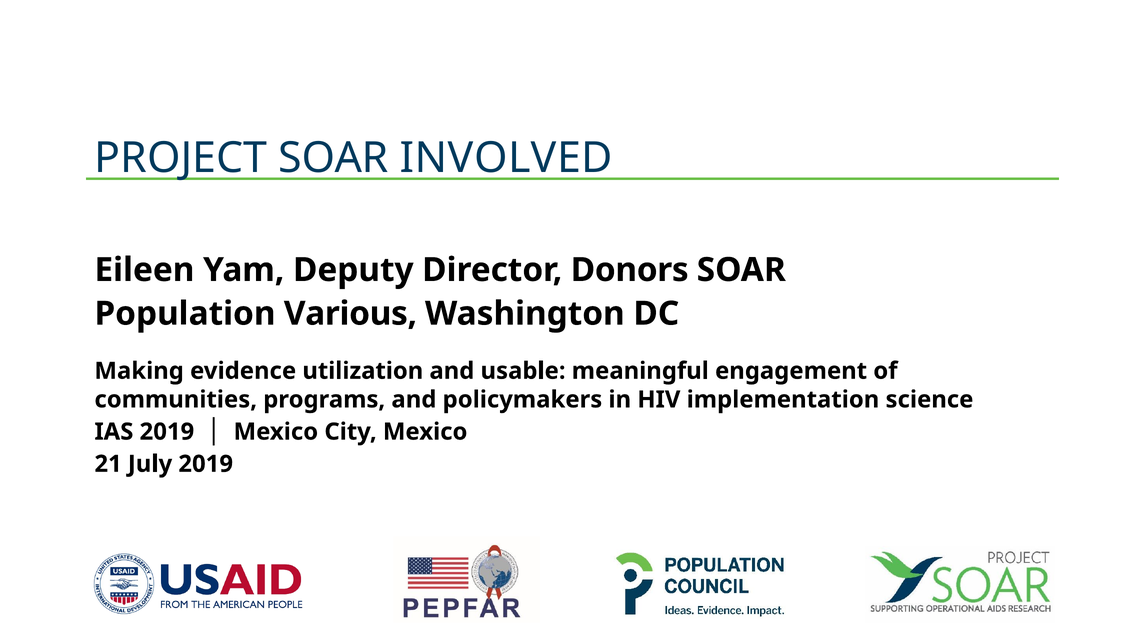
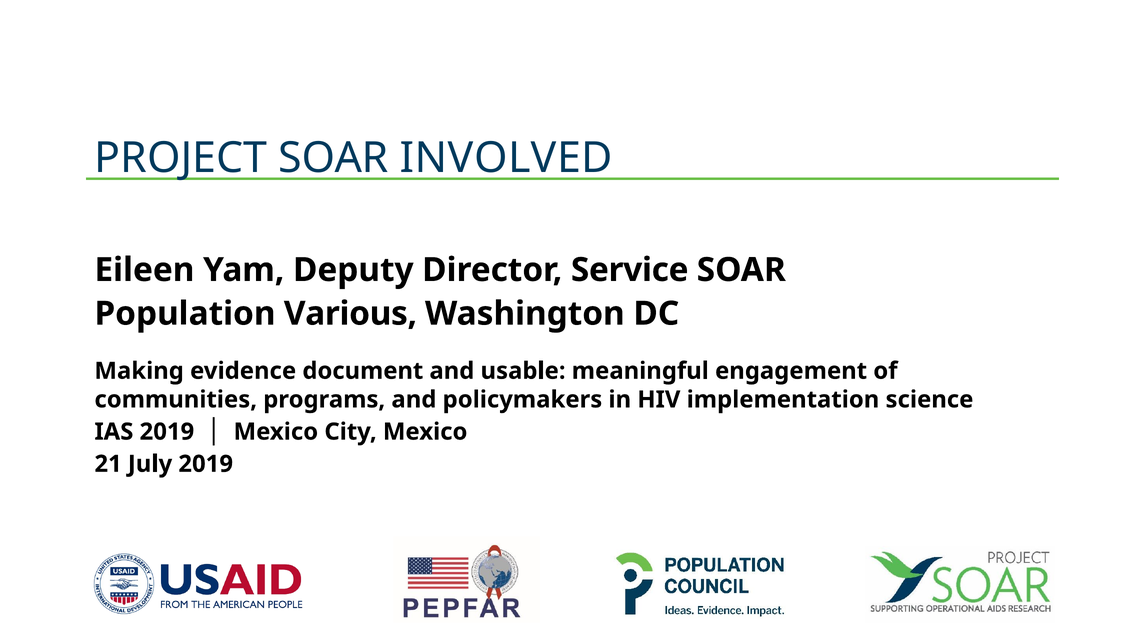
Donors: Donors -> Service (630, 270)
utilization: utilization -> document (363, 371)
